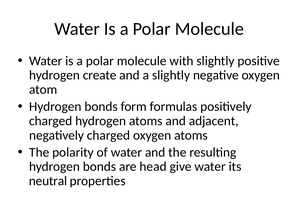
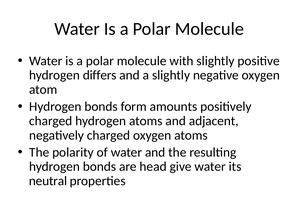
create: create -> differs (100, 75)
formulas: formulas -> amounts (173, 107)
